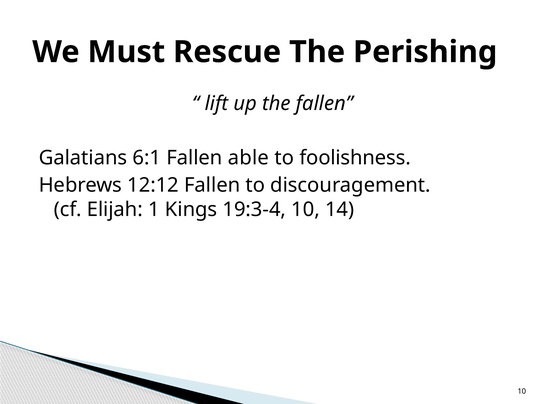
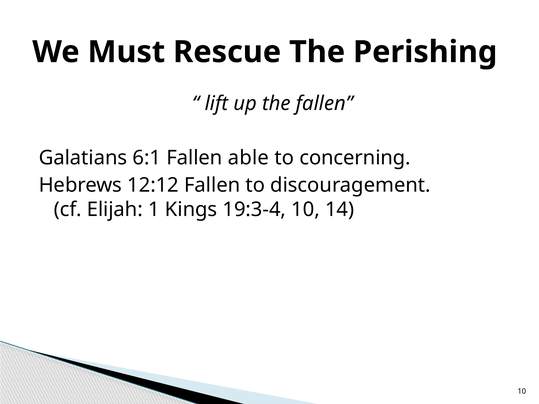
foolishness: foolishness -> concerning (355, 158)
